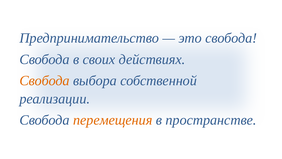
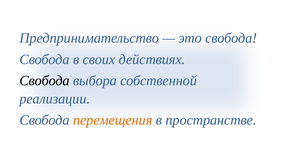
Свобода colour: orange -> black (45, 80)
